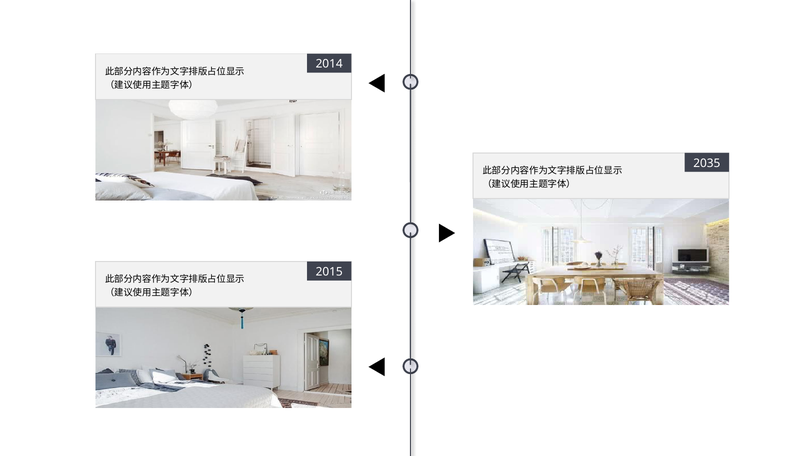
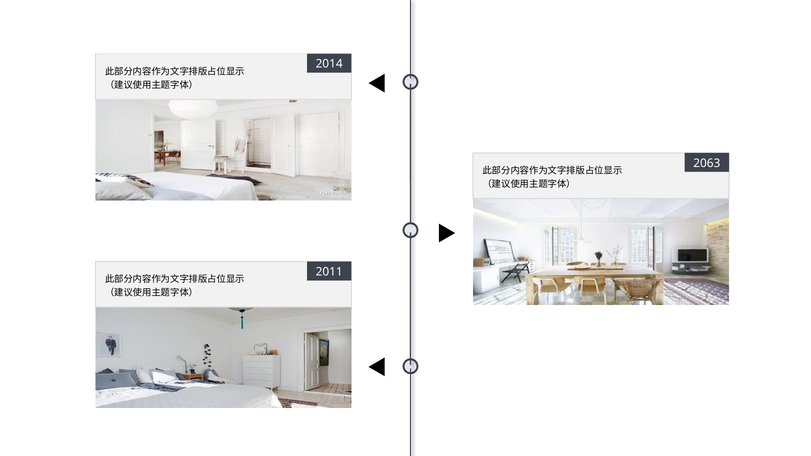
2035: 2035 -> 2063 (707, 163)
2015: 2015 -> 2011 (329, 272)
